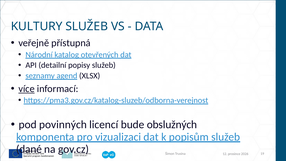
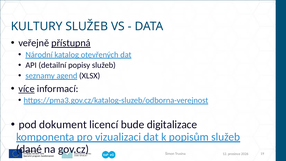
přístupná underline: none -> present (71, 43)
povinných: povinných -> dokument (63, 124)
obslužných: obslužných -> digitalizace (172, 124)
